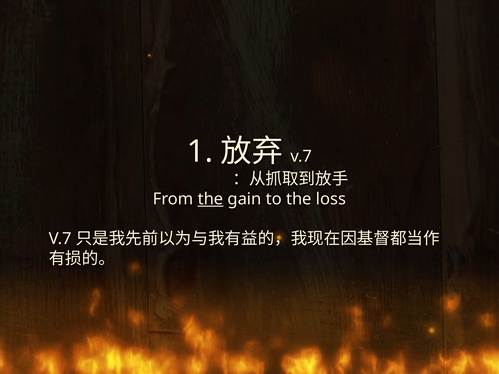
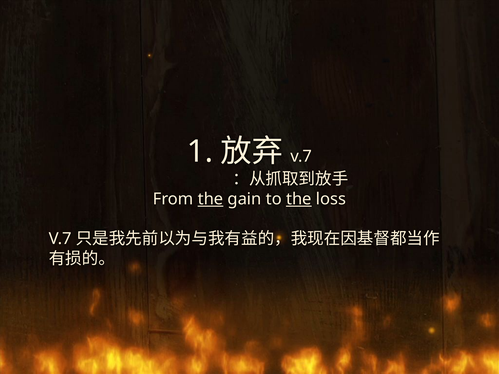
the underline: none -> present (299, 199)
